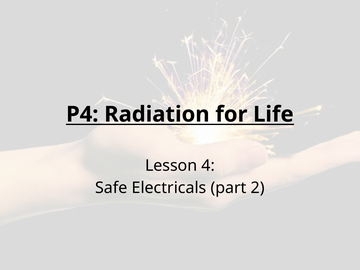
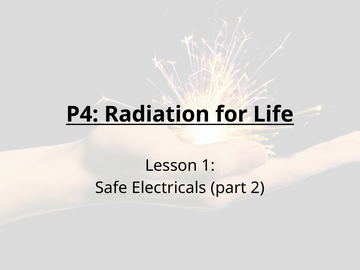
4: 4 -> 1 (208, 166)
